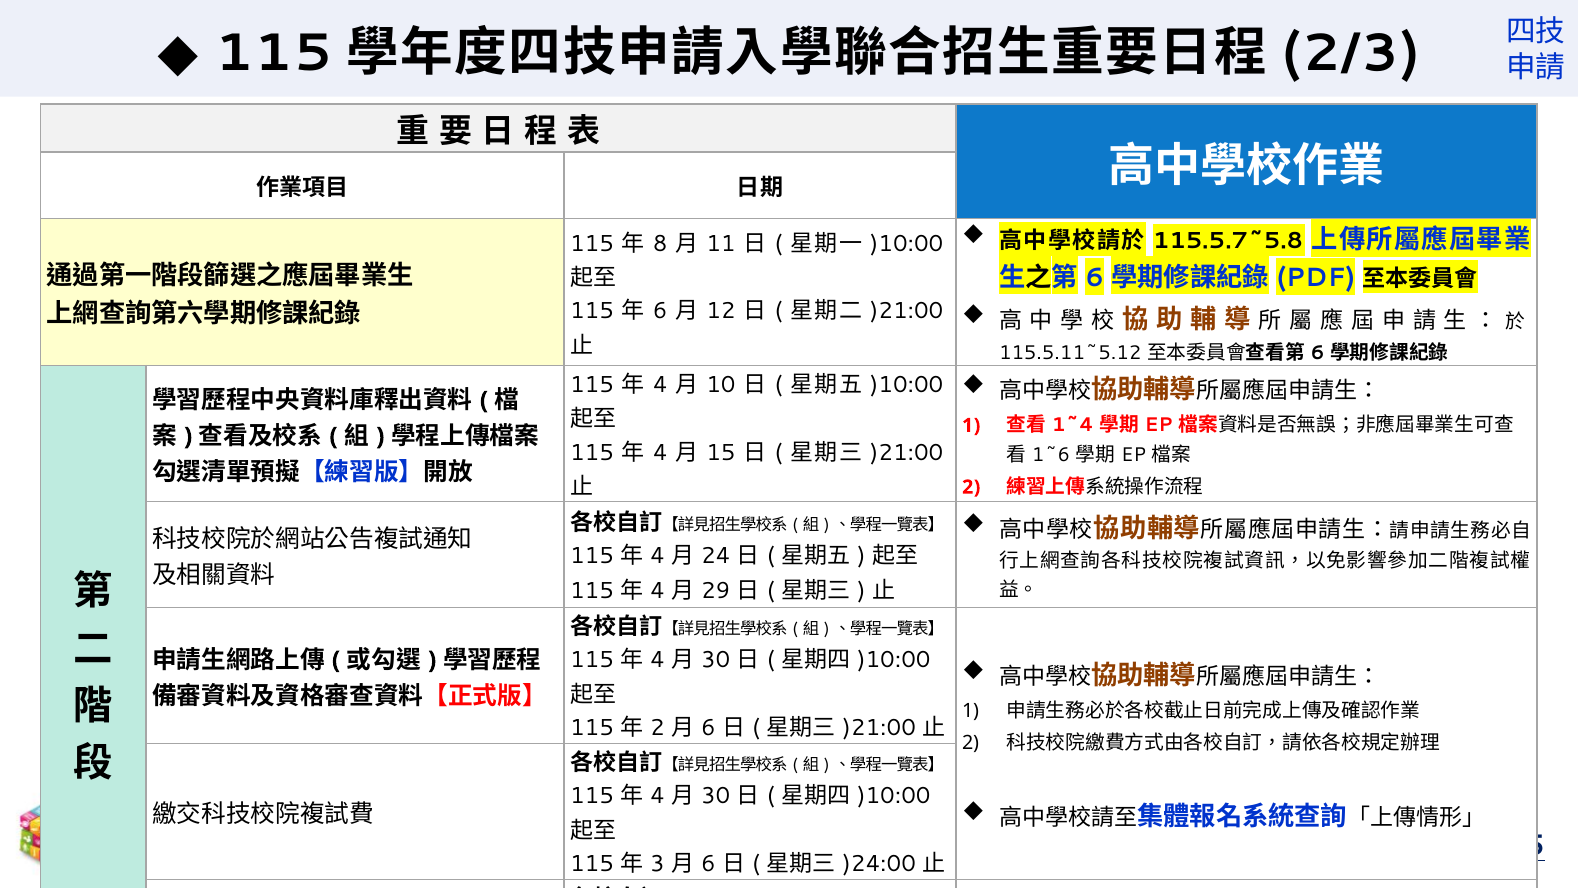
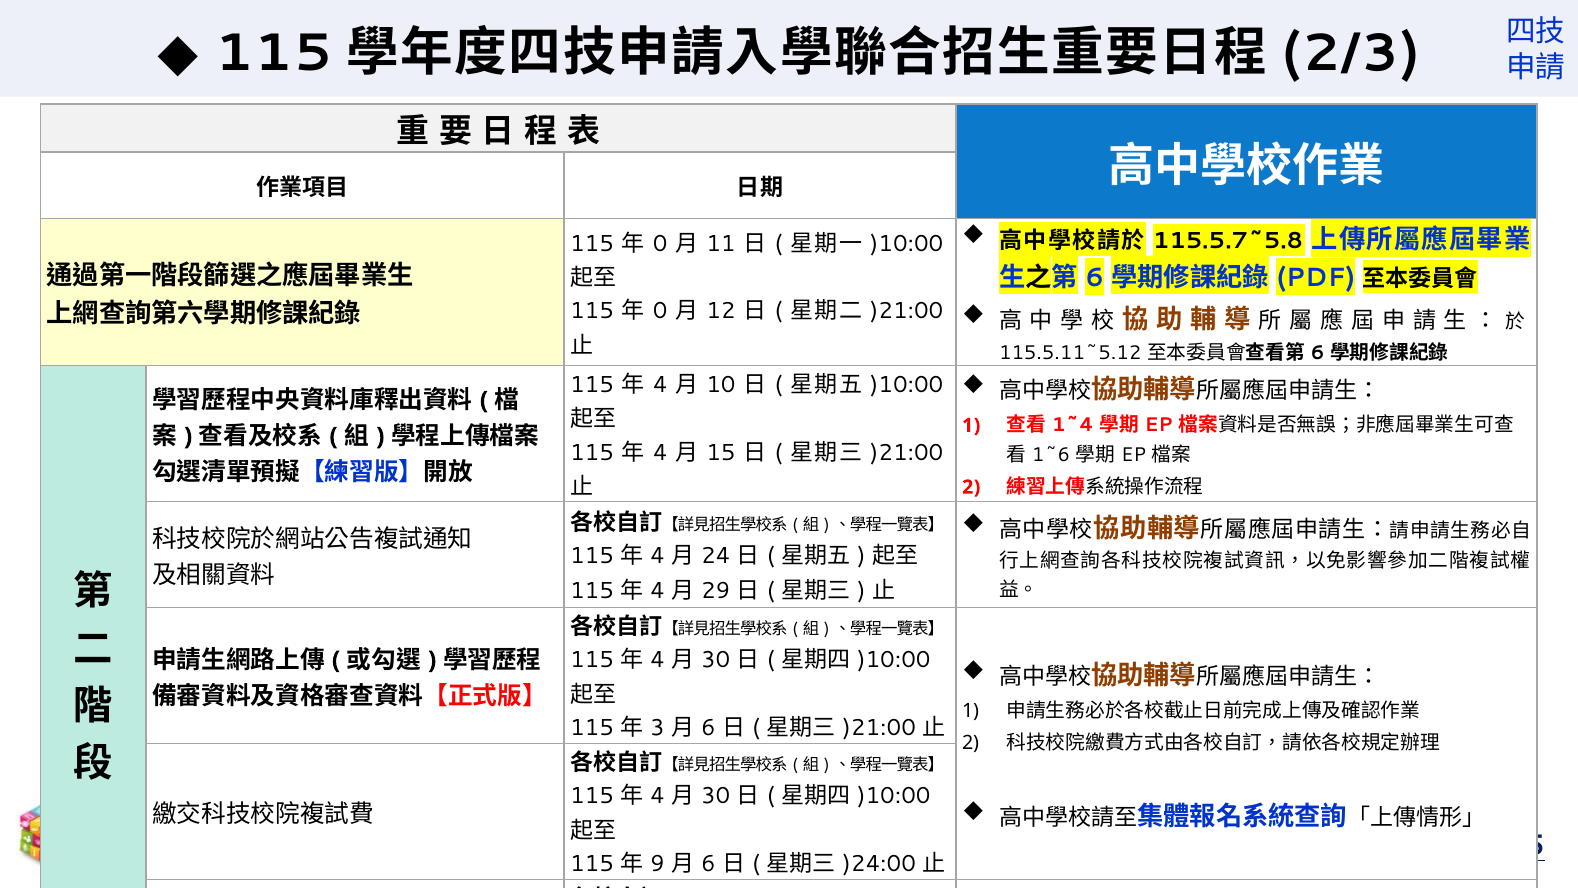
8: 8 -> 0 (660, 243)
6: 6 -> 0 (660, 311)
2: 2 -> 3 (657, 728)
3: 3 -> 9 (657, 864)
